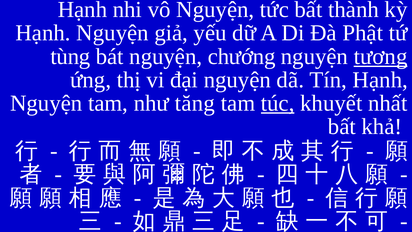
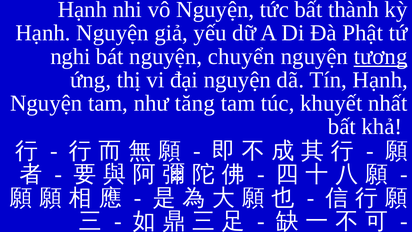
tùng: tùng -> nghi (70, 56)
chướng: chướng -> chuyển (241, 56)
túc underline: present -> none (278, 103)
